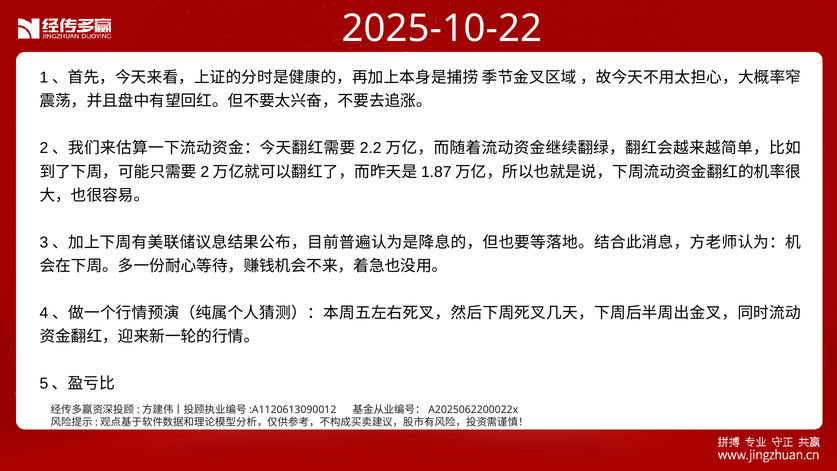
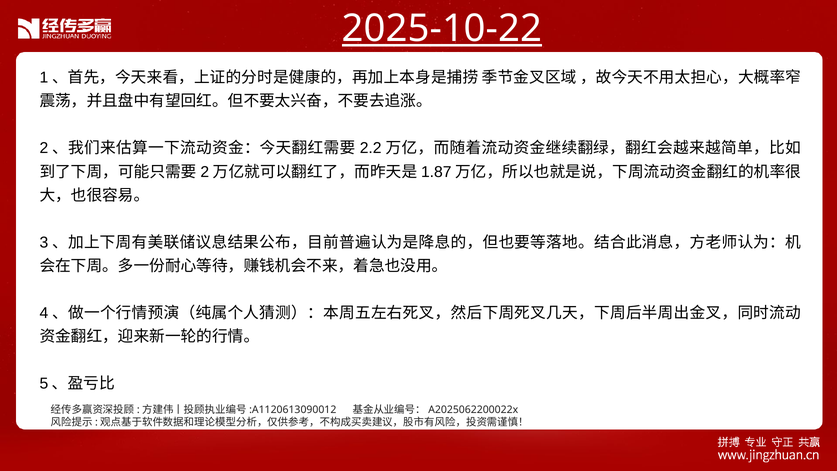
2025-10-22 underline: none -> present (442, 29)
